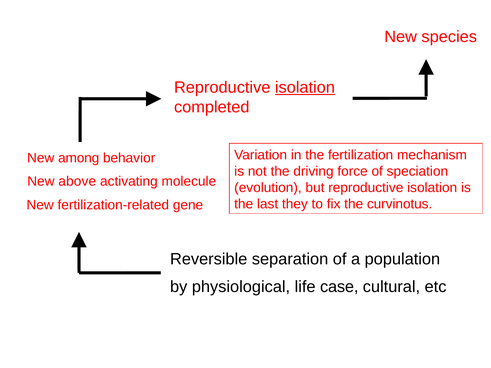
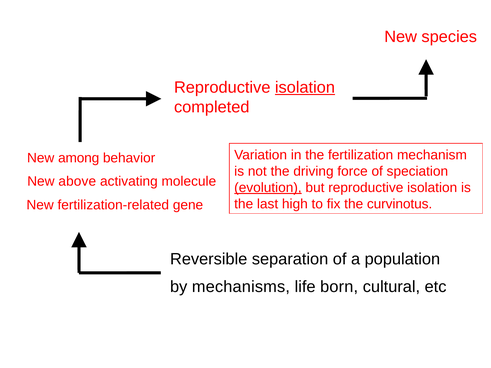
evolution underline: none -> present (268, 188)
they: they -> high (295, 204)
physiological: physiological -> mechanisms (241, 287)
case: case -> born (339, 287)
